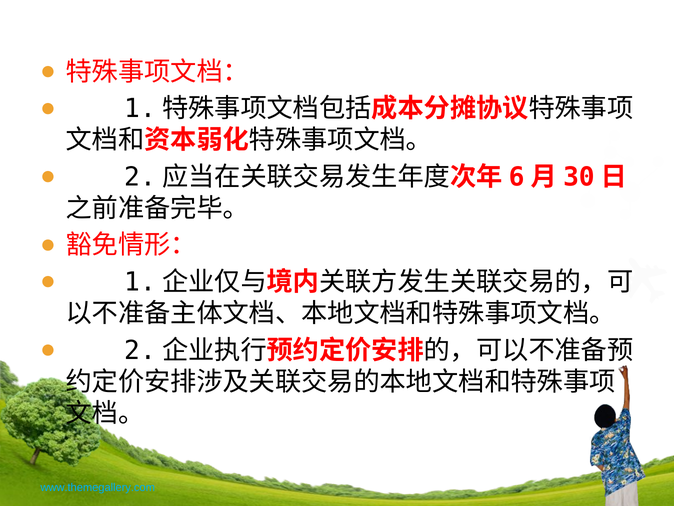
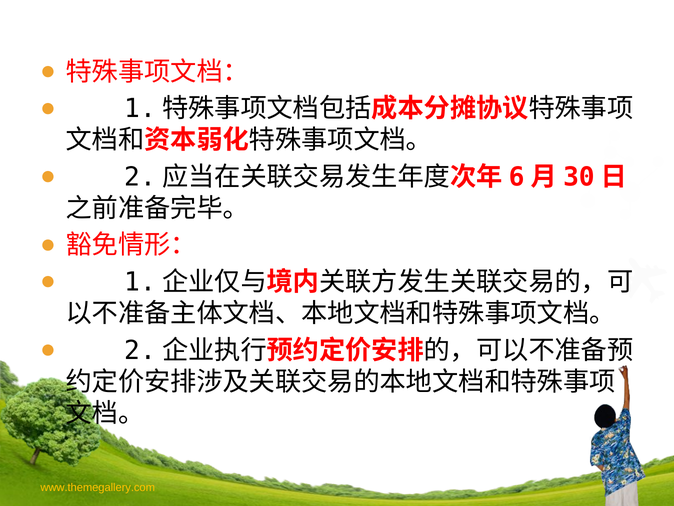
www.themegallery.com colour: light blue -> yellow (98, 487)
